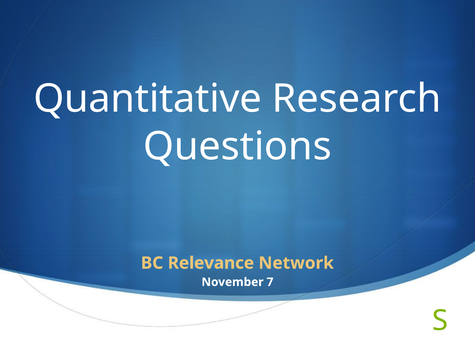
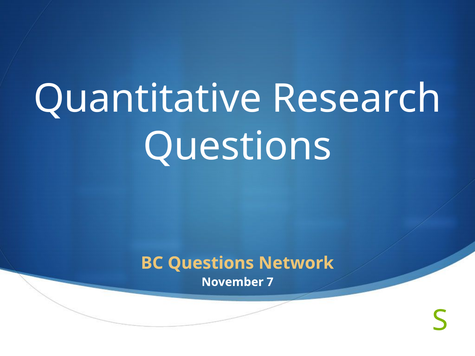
BC Relevance: Relevance -> Questions (211, 263)
